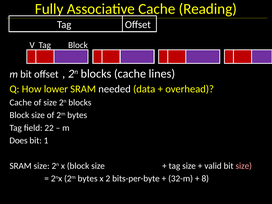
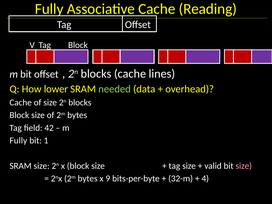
needed colour: white -> light green (115, 89)
22: 22 -> 42 (49, 128)
Does: Does -> Fully (18, 141)
2: 2 -> 9 (108, 179)
8: 8 -> 4 (205, 179)
